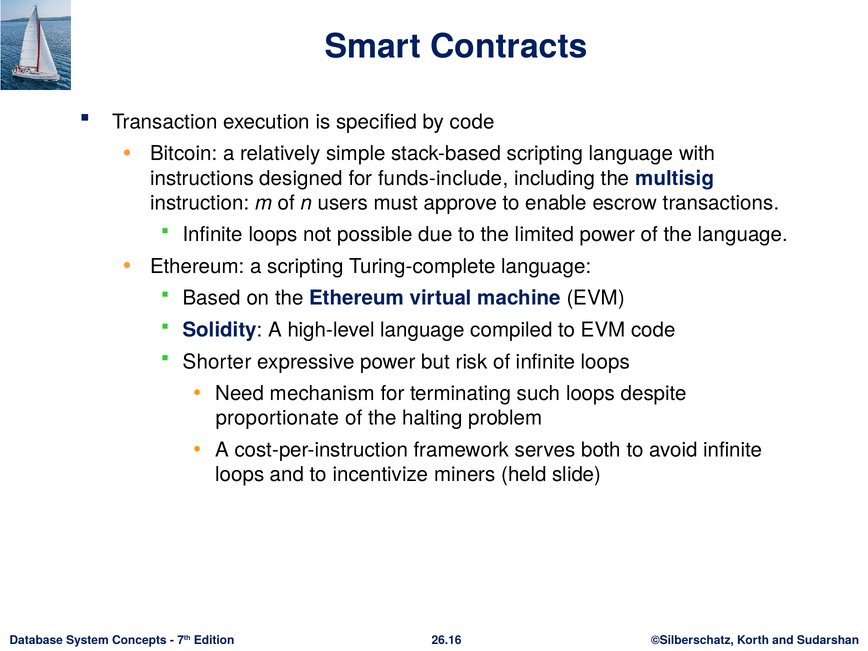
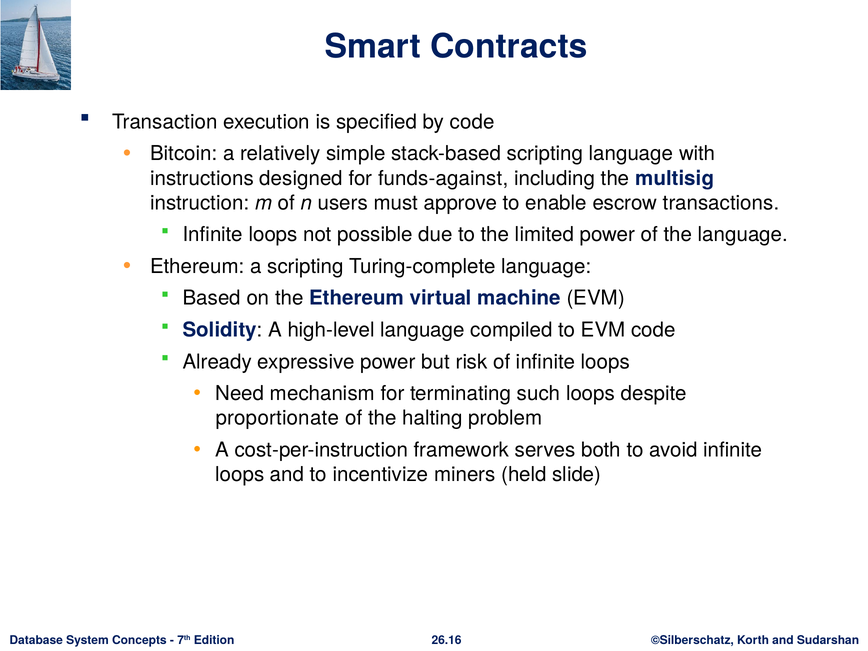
funds-include: funds-include -> funds-against (443, 178)
Shorter: Shorter -> Already (217, 362)
